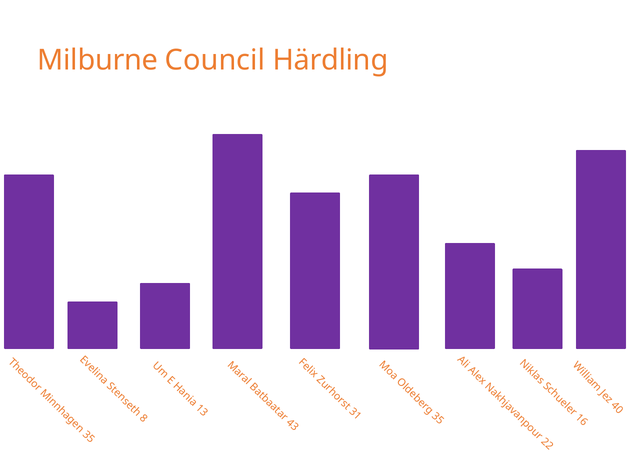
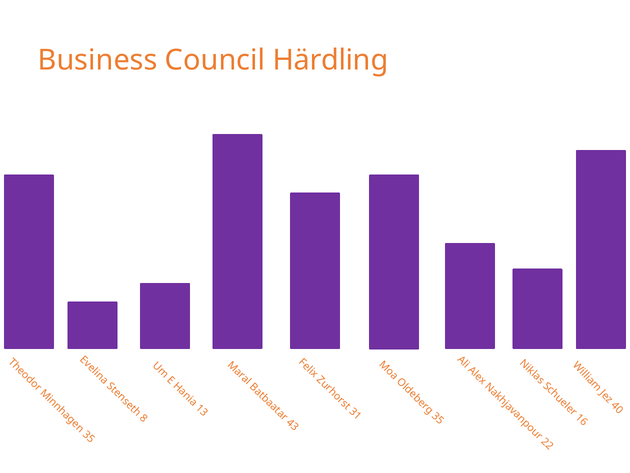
Milburne: Milburne -> Business (98, 60)
